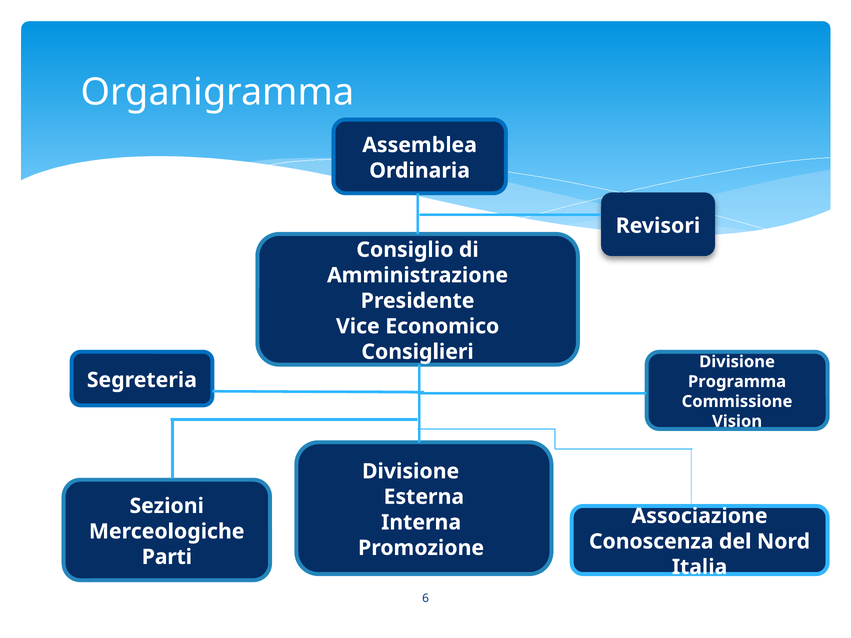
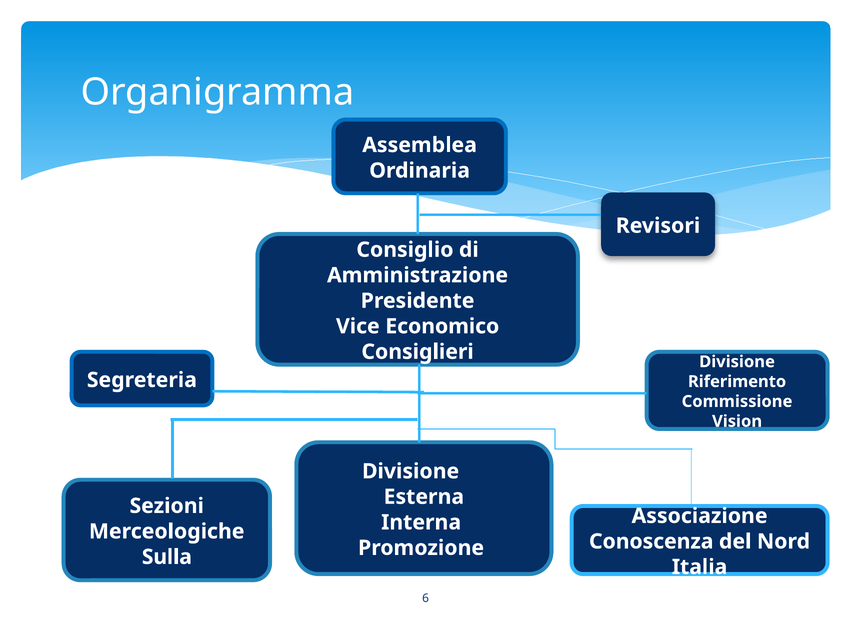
Programma: Programma -> Riferimento (737, 382)
Parti: Parti -> Sulla (167, 557)
